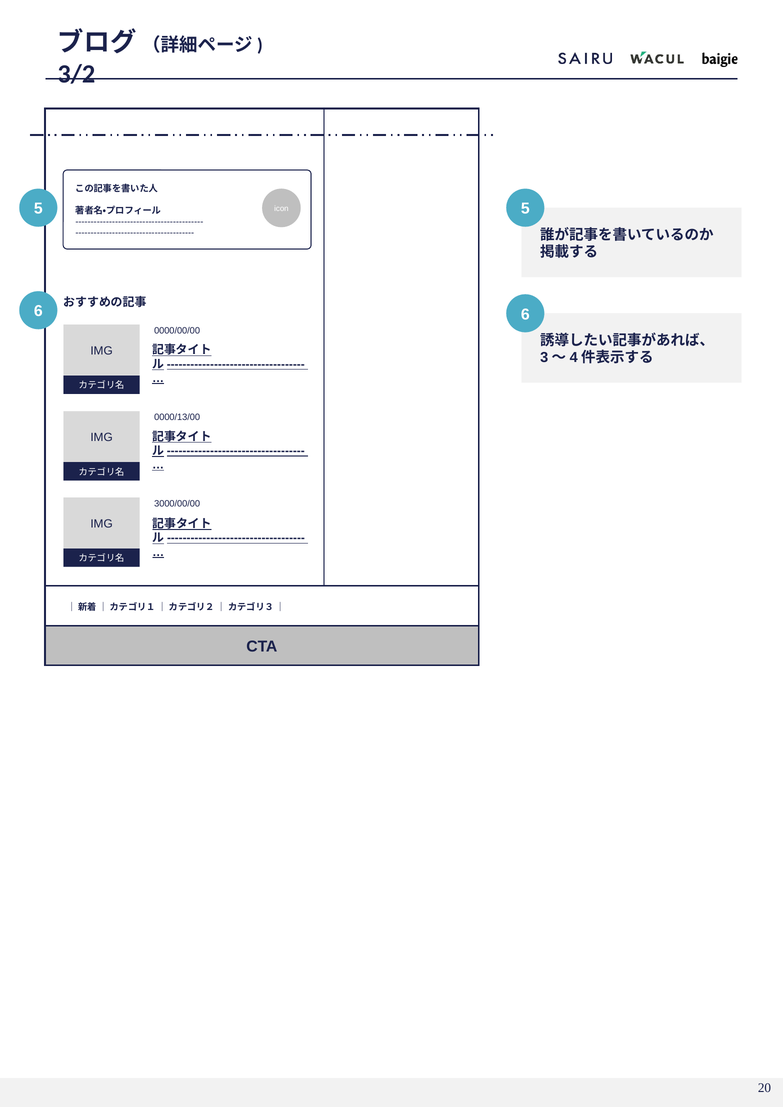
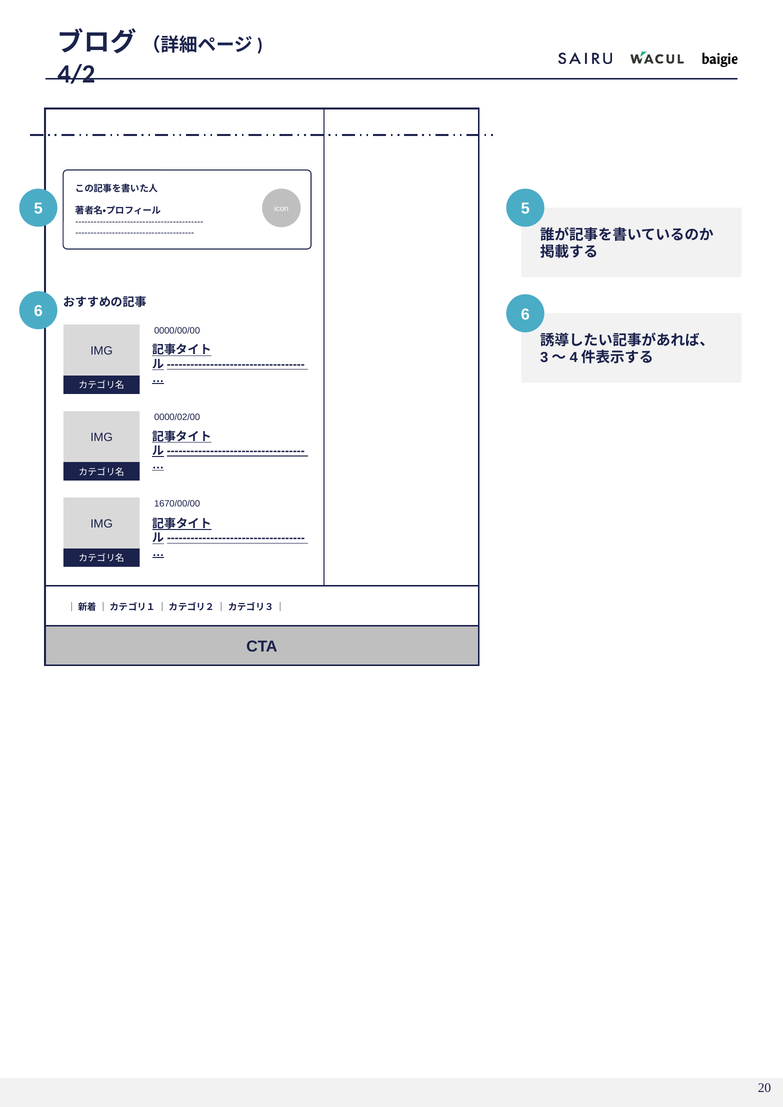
3/2: 3/2 -> 4/2 (76, 74)
0000/13/00: 0000/13/00 -> 0000/02/00 (177, 418)
3000/00/00: 3000/00/00 -> 1670/00/00 (177, 504)
